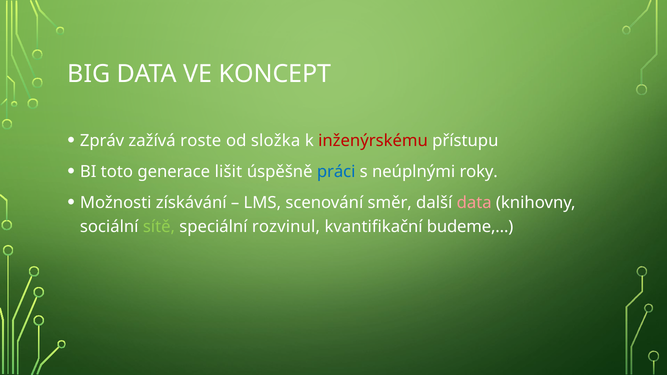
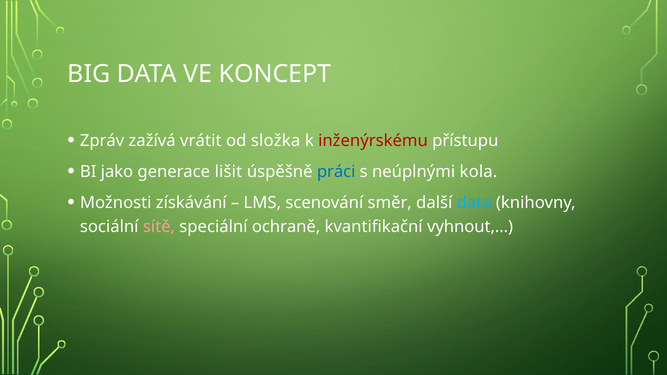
roste: roste -> vrátit (201, 141)
toto: toto -> jako (117, 172)
roky: roky -> kola (478, 172)
data colour: pink -> light blue (474, 203)
sítě colour: light green -> pink (159, 227)
rozvinul: rozvinul -> ochraně (286, 227)
budeme,…: budeme,… -> vyhnout,… (470, 227)
